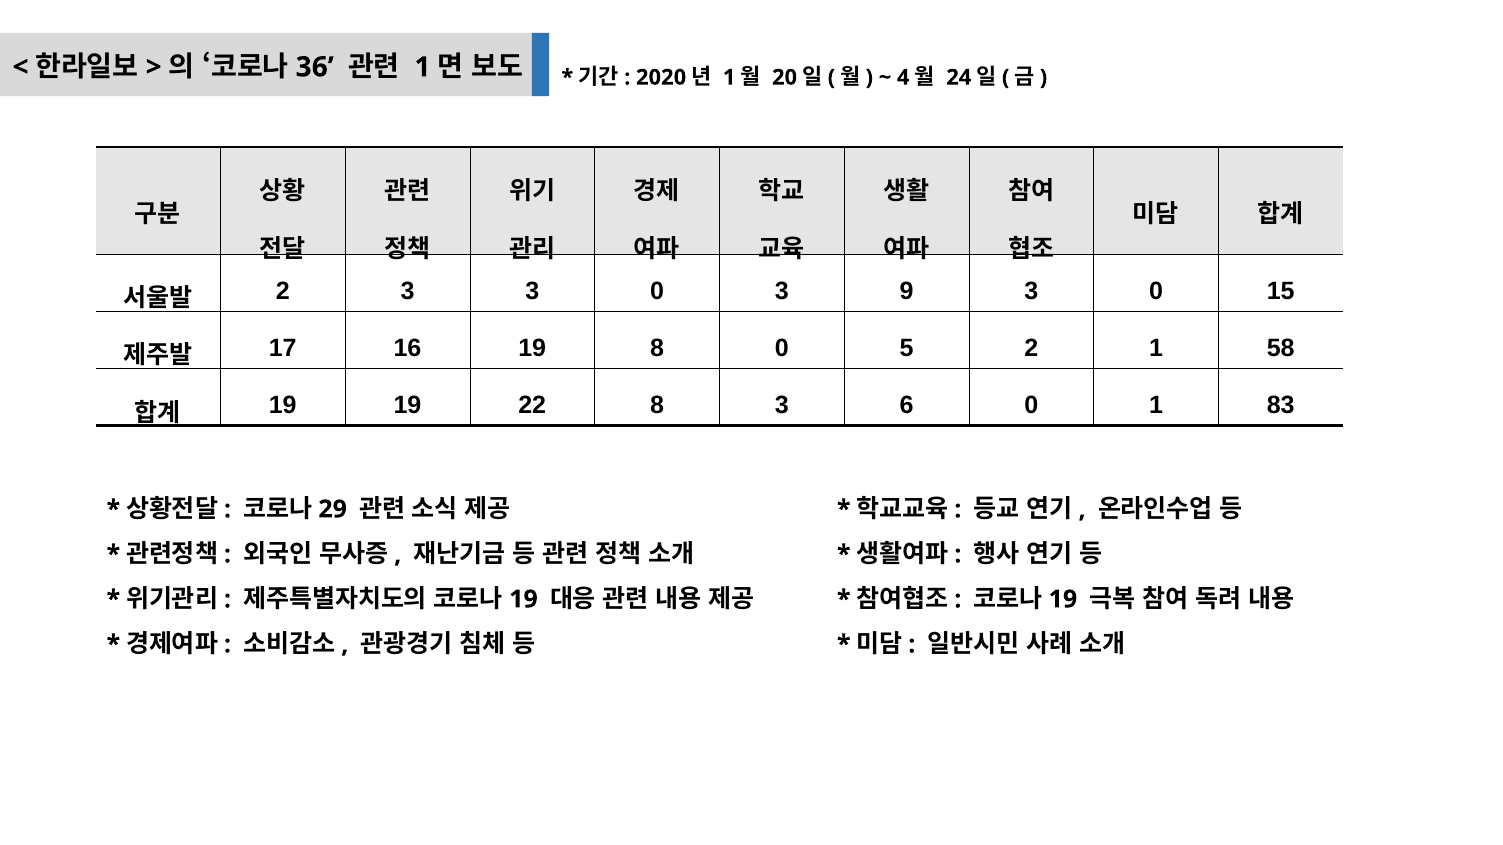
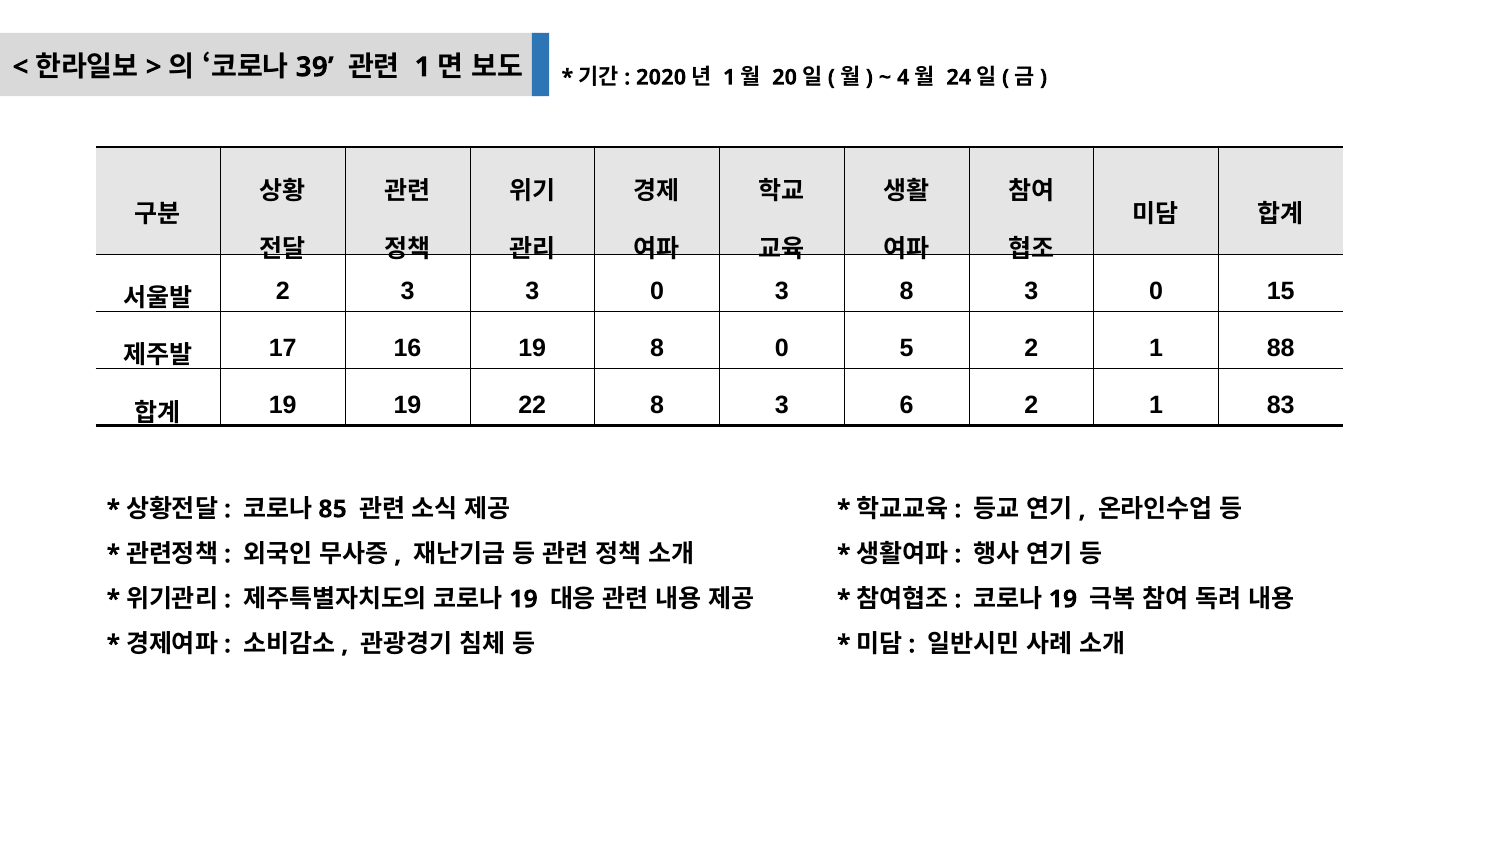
36: 36 -> 39 (315, 67)
3 9: 9 -> 8 (906, 291)
58: 58 -> 88 (1281, 349)
6 0: 0 -> 2 (1031, 406)
29: 29 -> 85 (333, 509)
